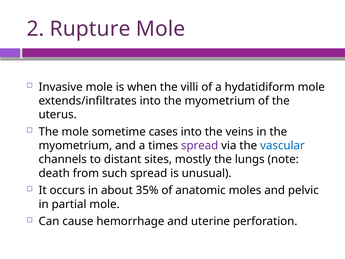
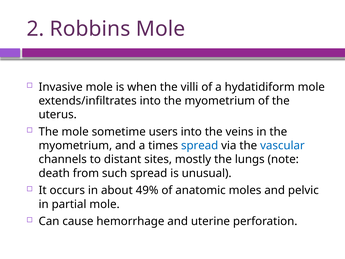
Rupture: Rupture -> Robbins (90, 29)
cases: cases -> users (163, 132)
spread colour: purple -> blue (200, 145)
35%: 35% -> 49% (147, 190)
